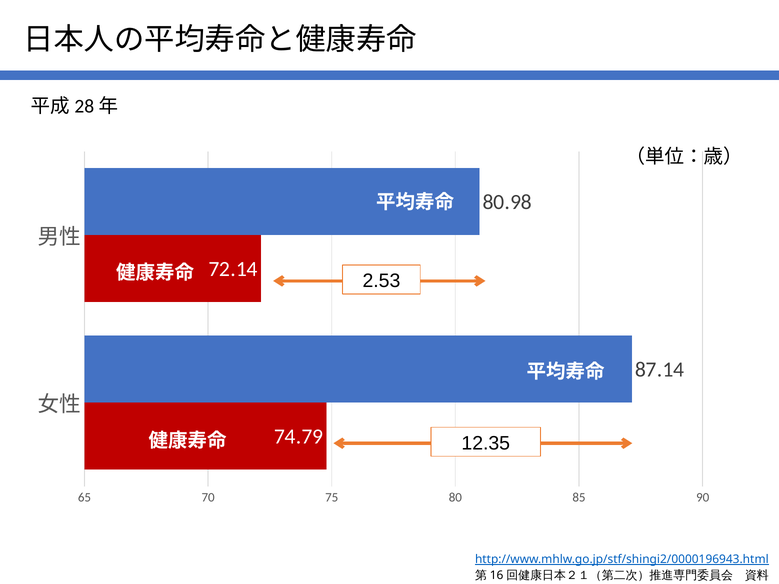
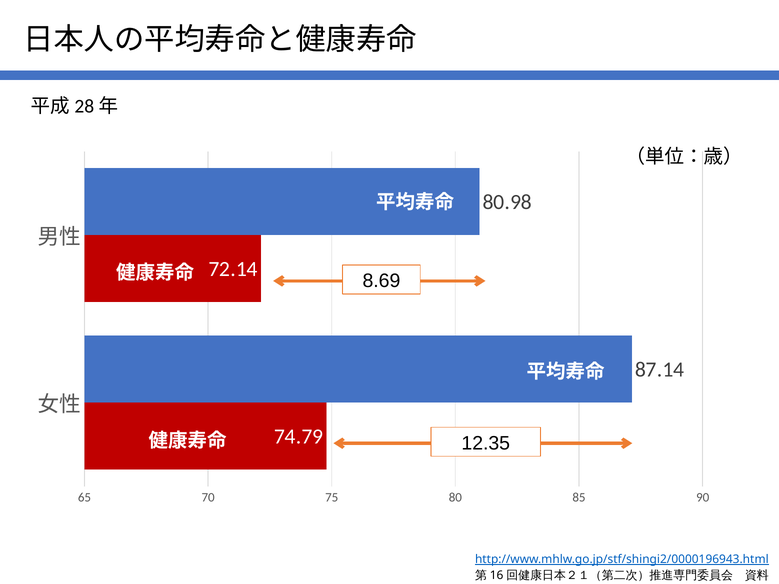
2.53: 2.53 -> 8.69 (381, 281)
